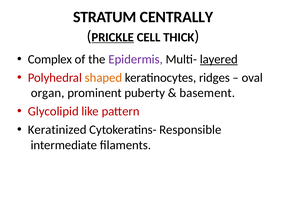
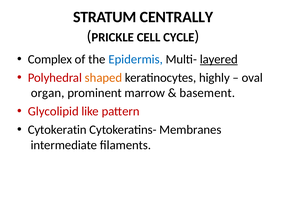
PRICKLE underline: present -> none (113, 37)
THICK: THICK -> CYCLE (179, 37)
Epidermis colour: purple -> blue (136, 59)
ridges: ridges -> highly (214, 78)
puberty: puberty -> marrow (145, 93)
Keratinized: Keratinized -> Cytokeratin (57, 129)
Responsible: Responsible -> Membranes (190, 129)
